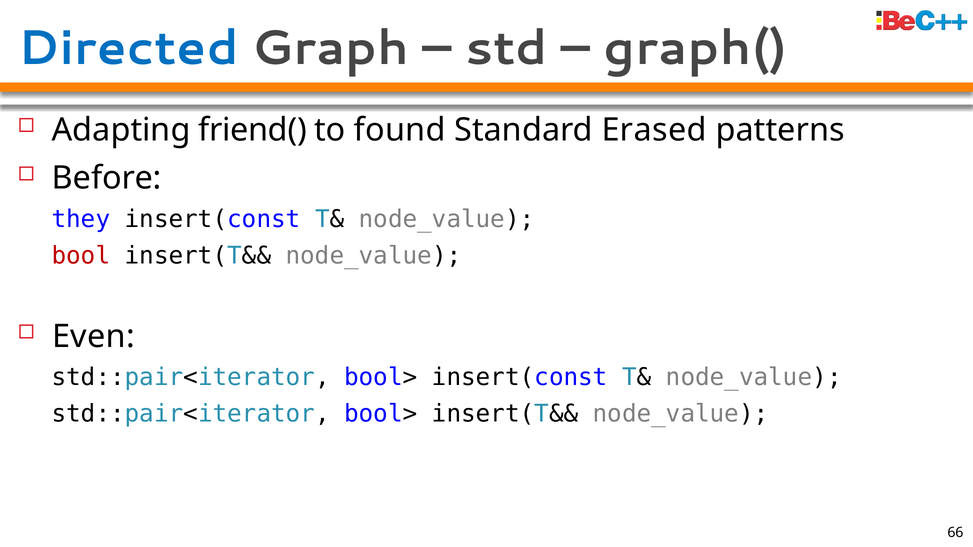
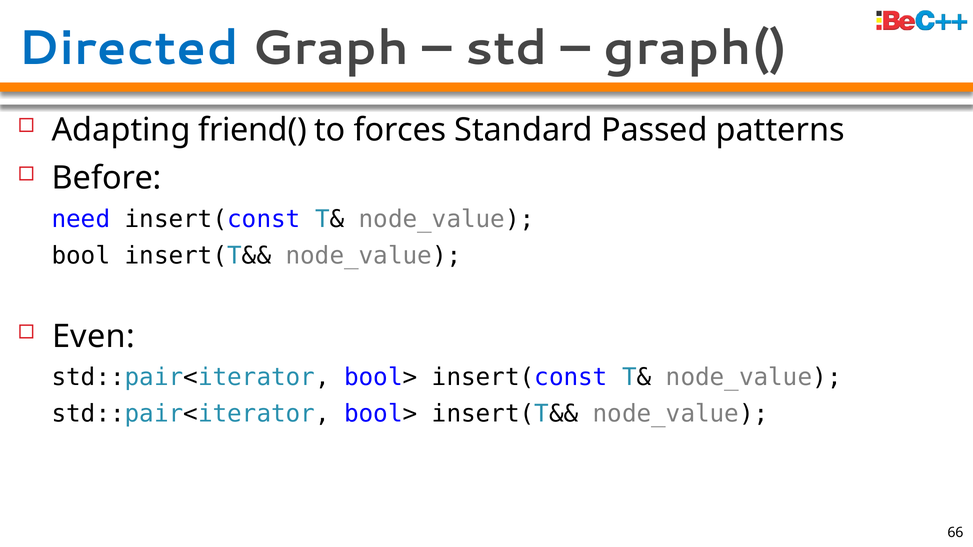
found: found -> forces (400, 130)
Erased: Erased -> Passed (654, 130)
they: they -> need (81, 219)
bool colour: red -> black (81, 256)
